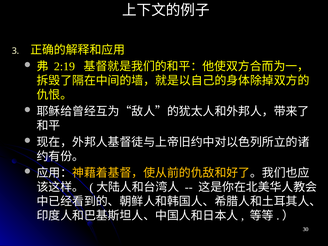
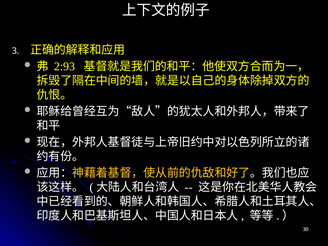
2:19: 2:19 -> 2:93 (64, 66)
